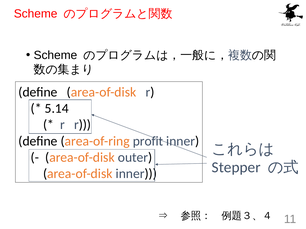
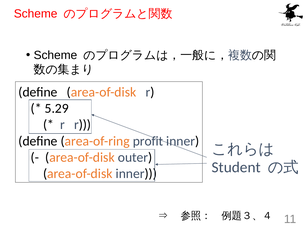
5.14: 5.14 -> 5.29 (57, 109)
Stepper: Stepper -> Student (236, 168)
